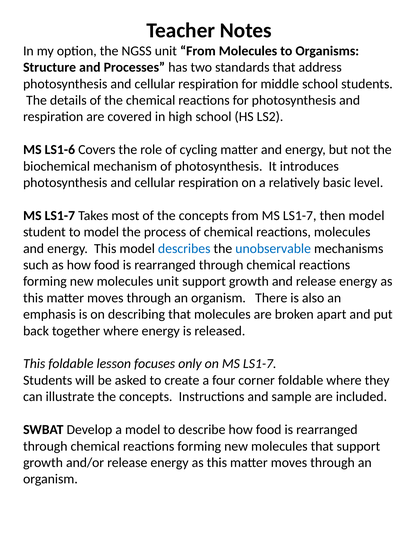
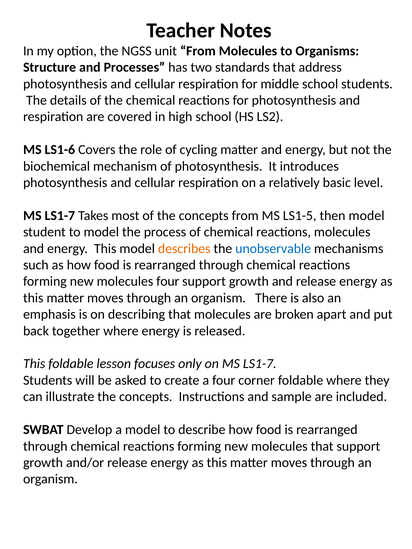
from MS LS1-7: LS1-7 -> LS1-5 (300, 216)
describes colour: blue -> orange (184, 249)
molecules unit: unit -> four (168, 282)
